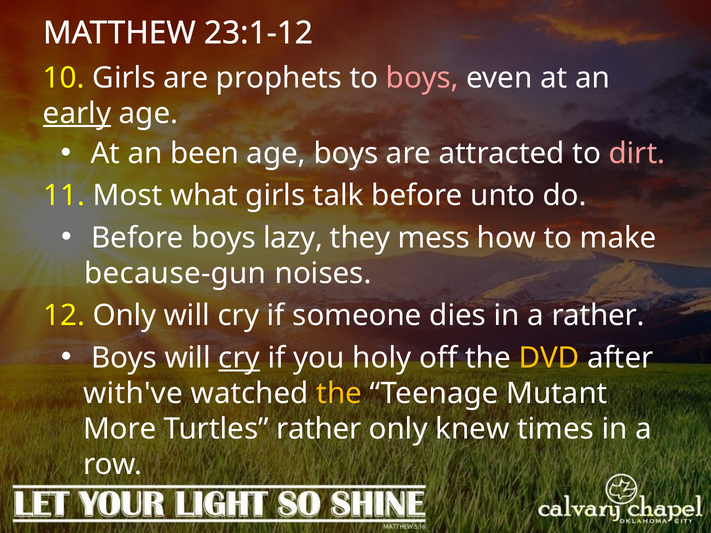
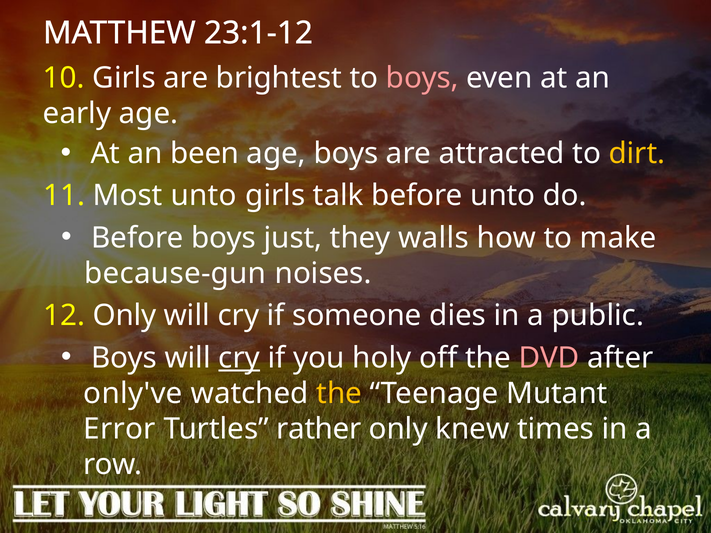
prophets: prophets -> brightest (279, 78)
early underline: present -> none (77, 113)
dirt colour: pink -> yellow (637, 154)
Most what: what -> unto (204, 195)
lazy: lazy -> just (293, 238)
mess: mess -> walls (433, 238)
a rather: rather -> public (598, 315)
DVD colour: yellow -> pink (549, 358)
with've: with've -> only've (133, 393)
More: More -> Error (119, 429)
